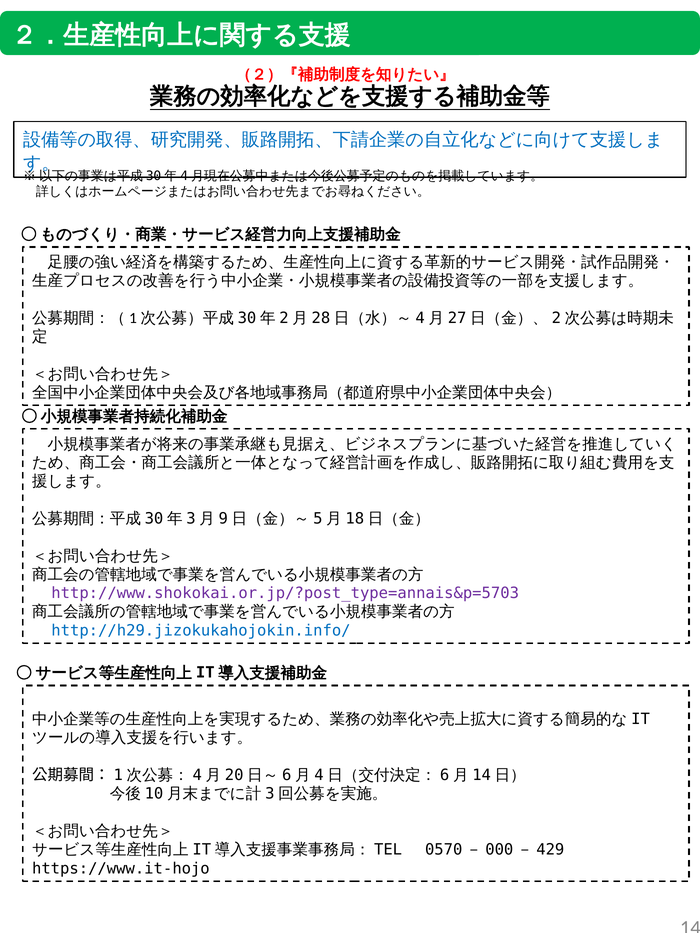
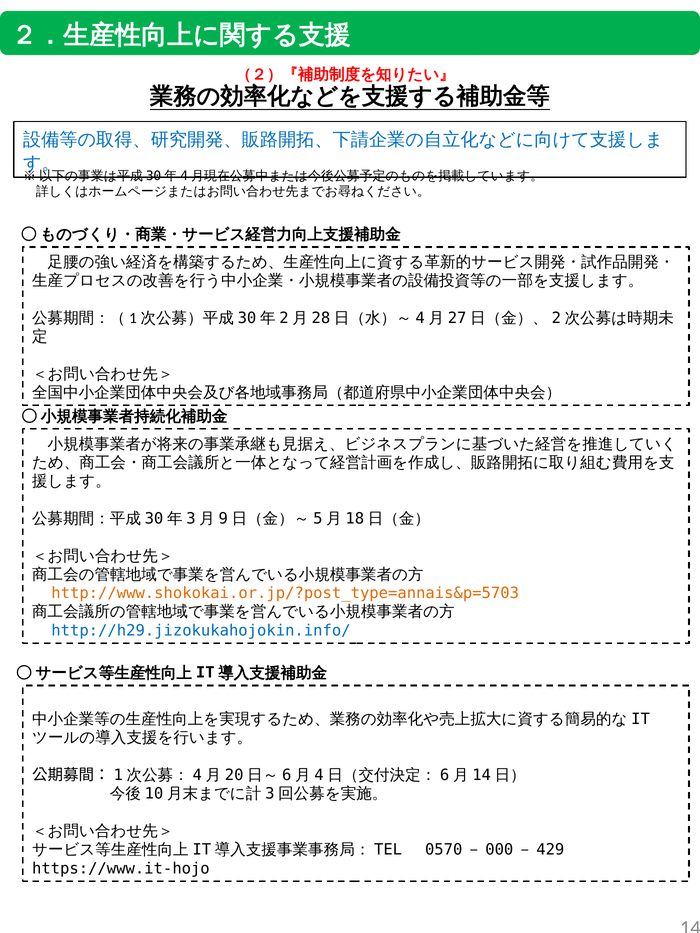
http://www.shokokai.or.jp/?post_type=annais&p=5703 colour: purple -> orange (285, 593)
